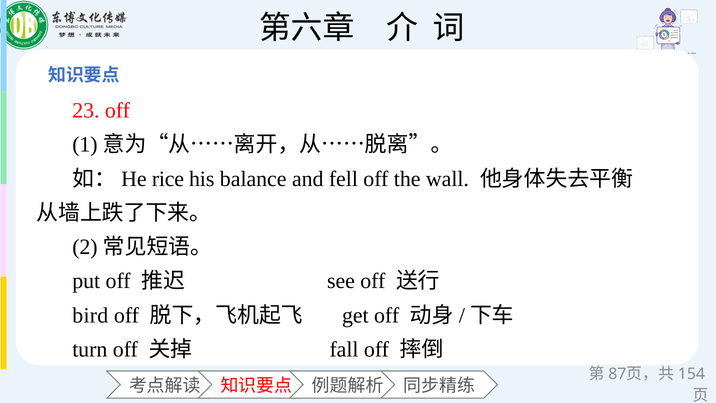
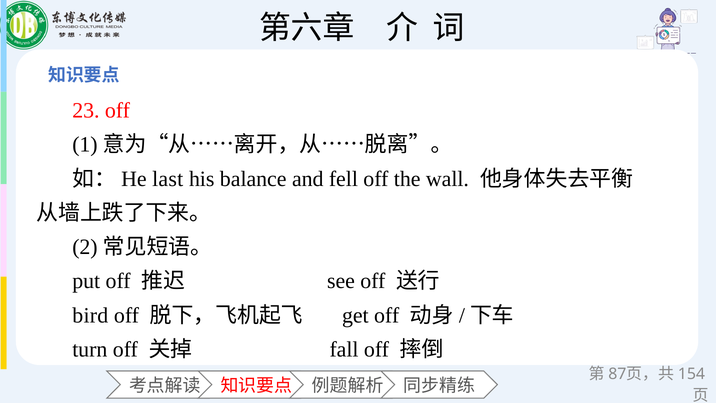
rice: rice -> last (168, 179)
